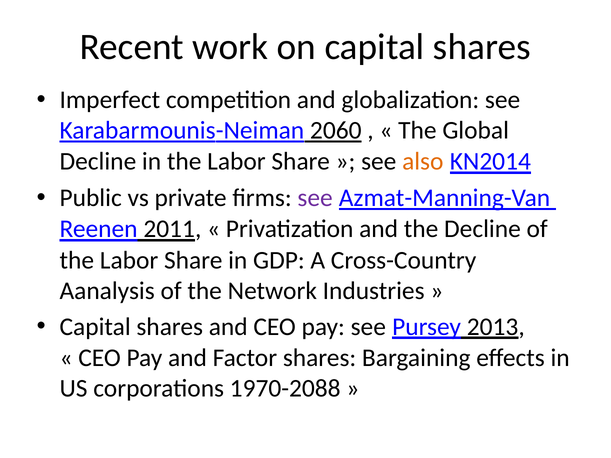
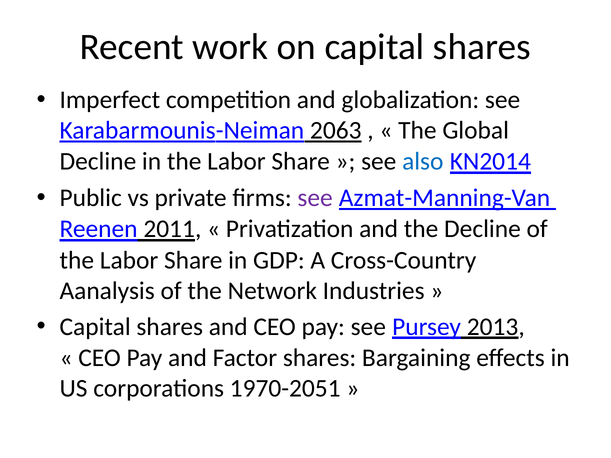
2060: 2060 -> 2063 (336, 131)
also colour: orange -> blue (423, 162)
1970-2088: 1970-2088 -> 1970-2051 (285, 388)
